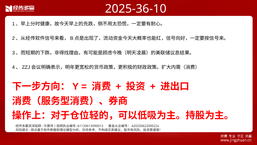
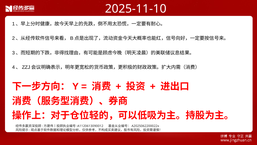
2025-36-10: 2025-36-10 -> 2025-11-10 (136, 9)
